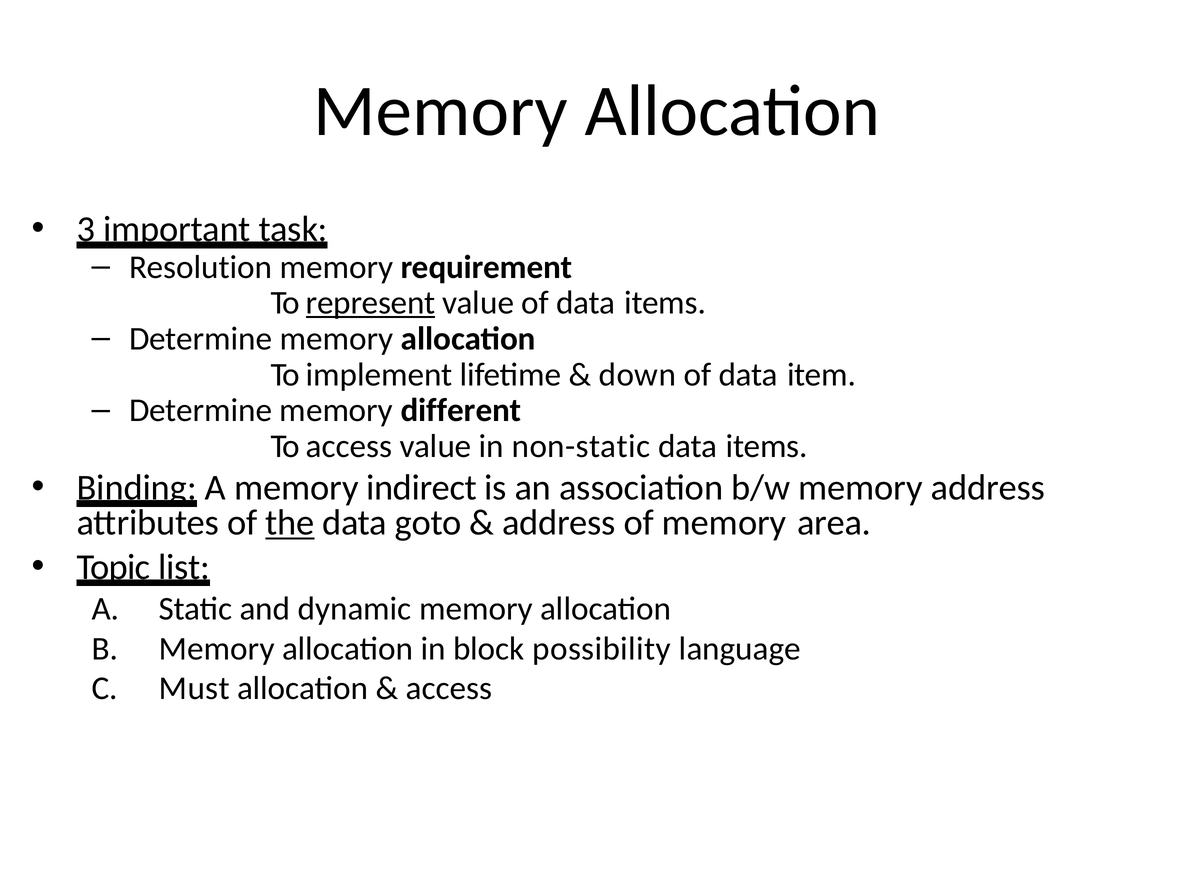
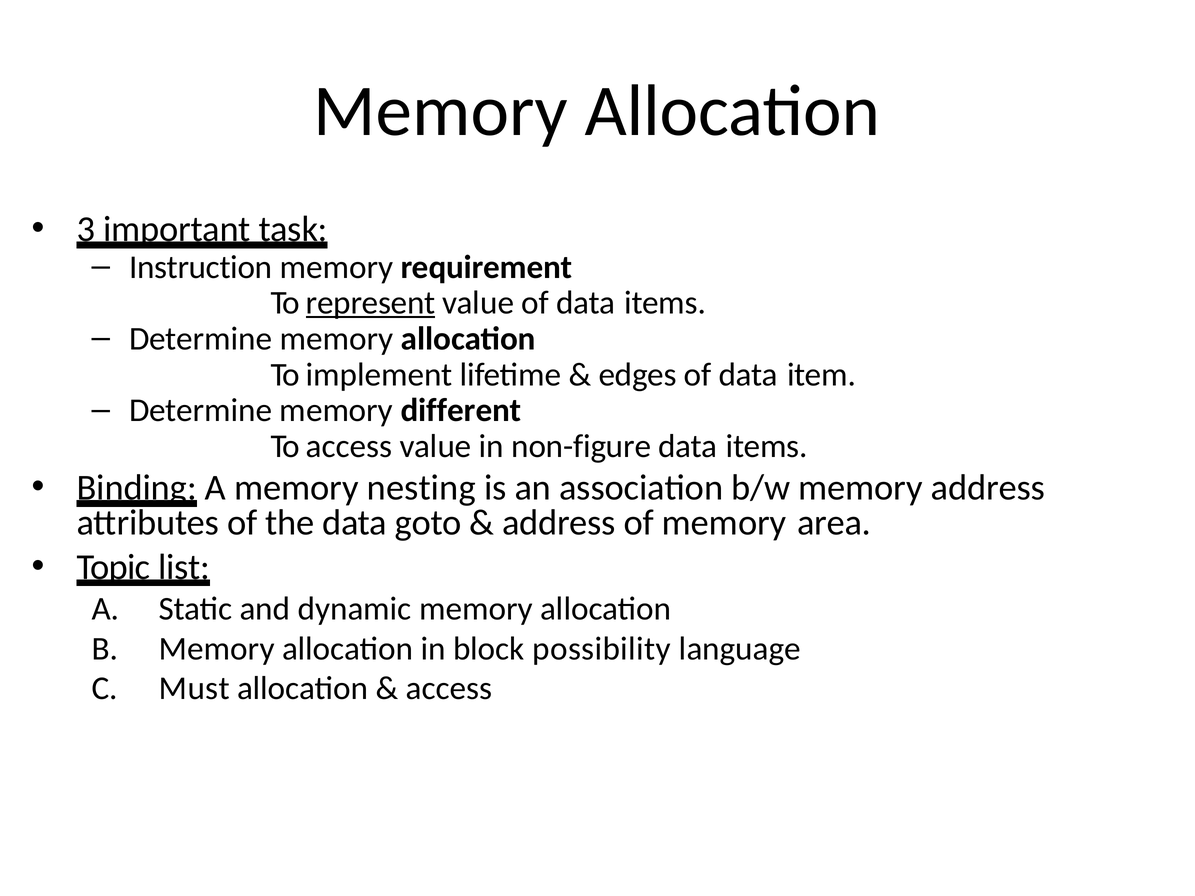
Resolution: Resolution -> Instruction (201, 267)
down: down -> edges (638, 375)
non-static: non-static -> non-figure (581, 446)
indirect: indirect -> nesting (421, 488)
the underline: present -> none (290, 523)
